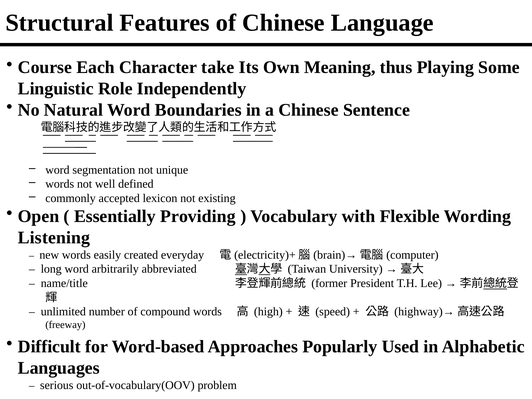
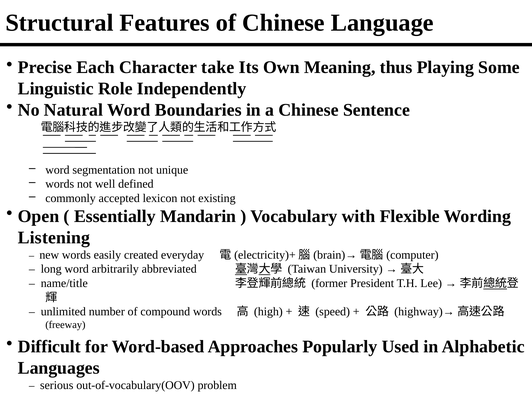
Course: Course -> Precise (45, 67)
Providing: Providing -> Mandarin (198, 216)
